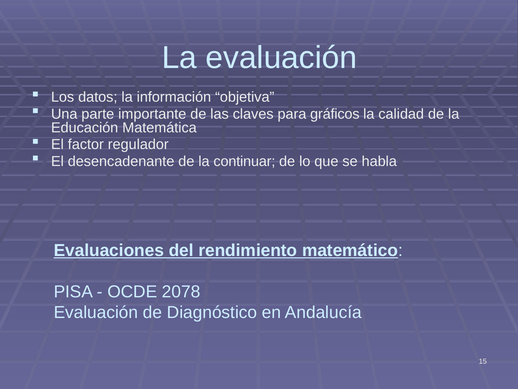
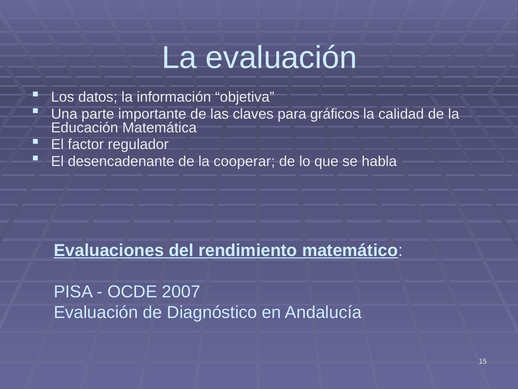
continuar: continuar -> cooperar (244, 161)
2078: 2078 -> 2007 (181, 291)
